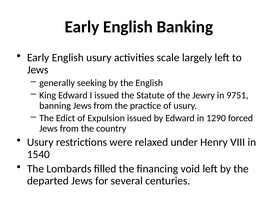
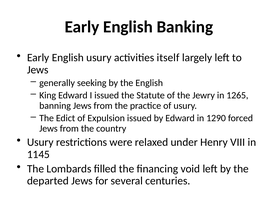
scale: scale -> itself (168, 58)
9751: 9751 -> 1265 (237, 95)
1540: 1540 -> 1145 (38, 154)
